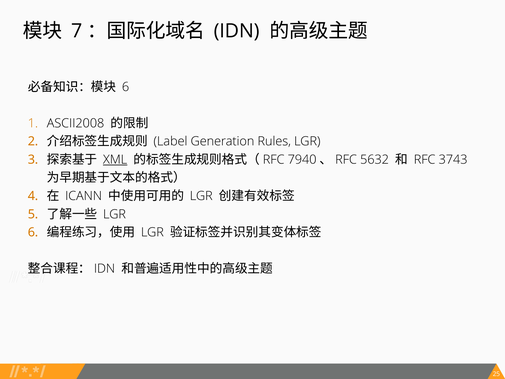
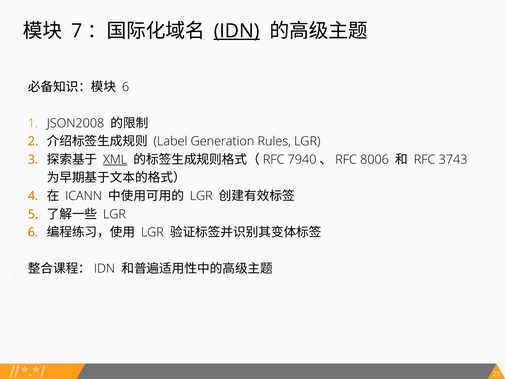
IDN underline: none -> present (237, 31)
ASCII2008: ASCII2008 -> JSON2008 (76, 123)
5632: 5632 -> 8006 (375, 160)
